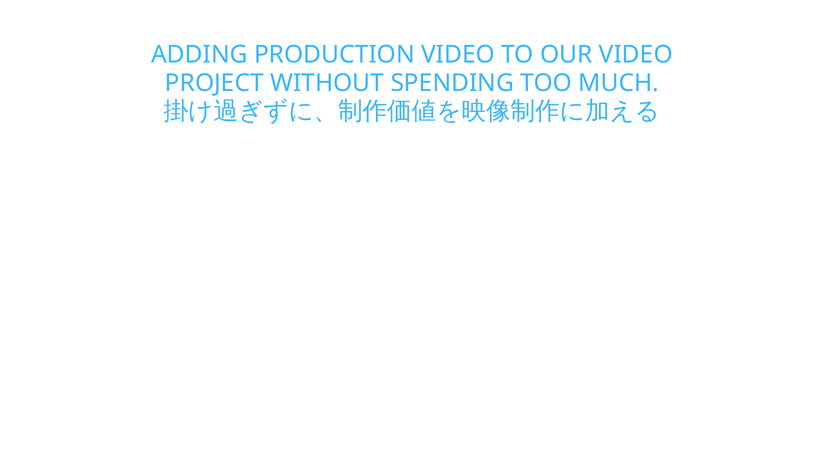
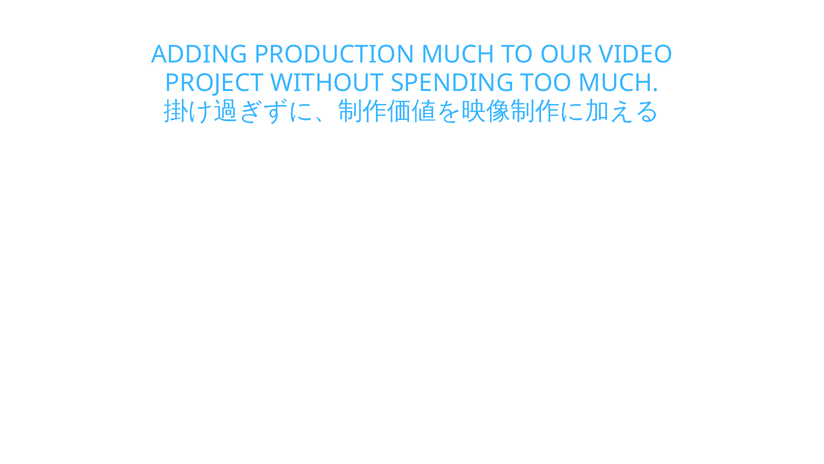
PRODUCTION VIDEO: VIDEO -> MUCH (458, 55)
